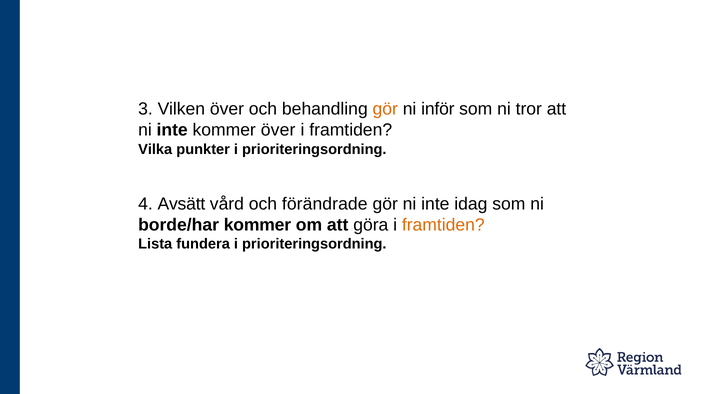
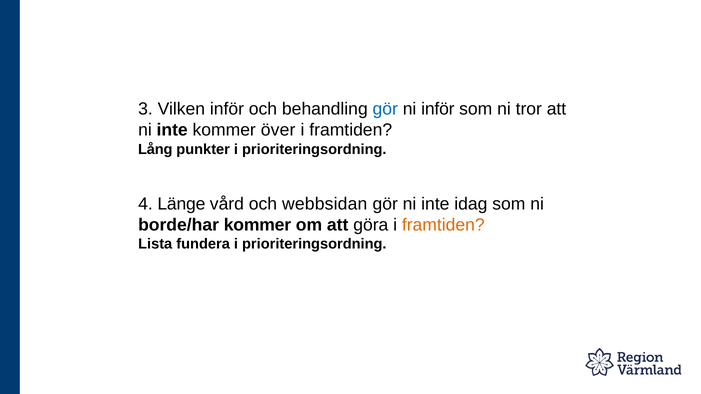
Vilken över: över -> inför (227, 109)
gör colour: orange -> blue (385, 109)
Vilka: Vilka -> Lång (155, 149)
Avsätt: Avsätt -> Länge (181, 204)
förändrade: förändrade -> webbsidan (325, 204)
